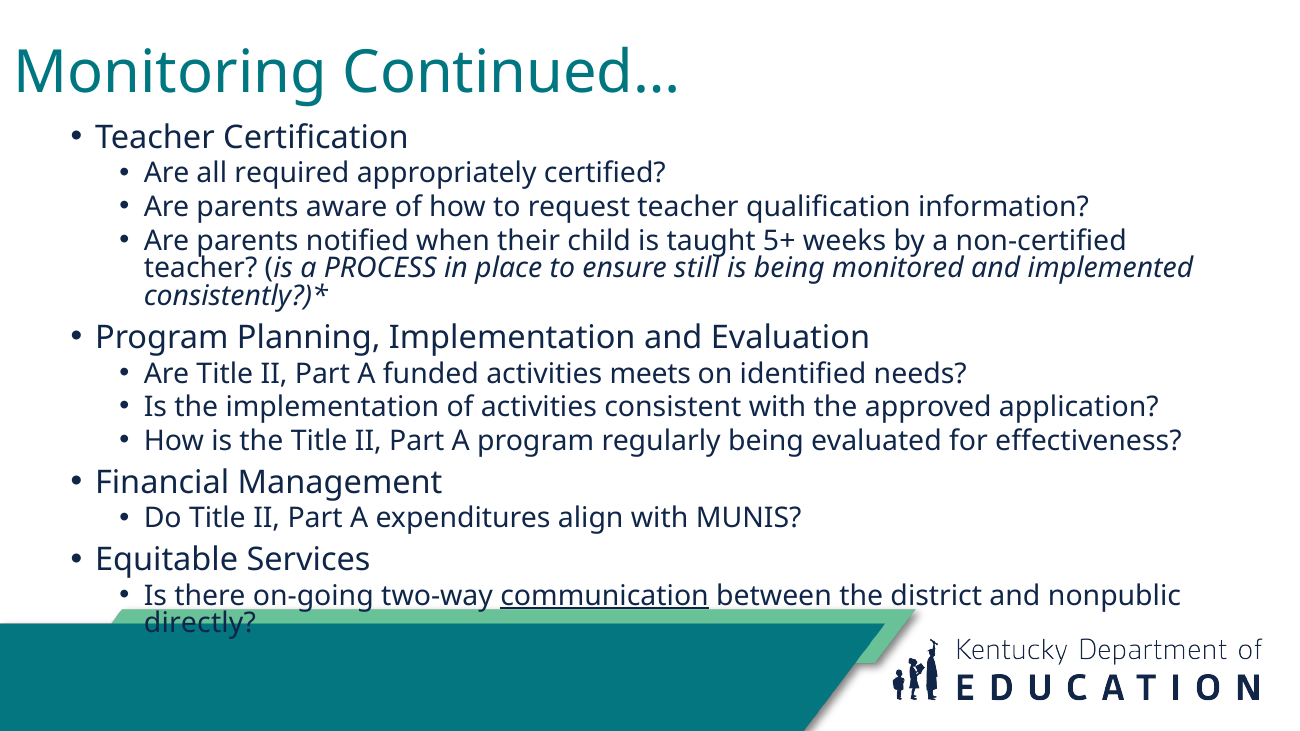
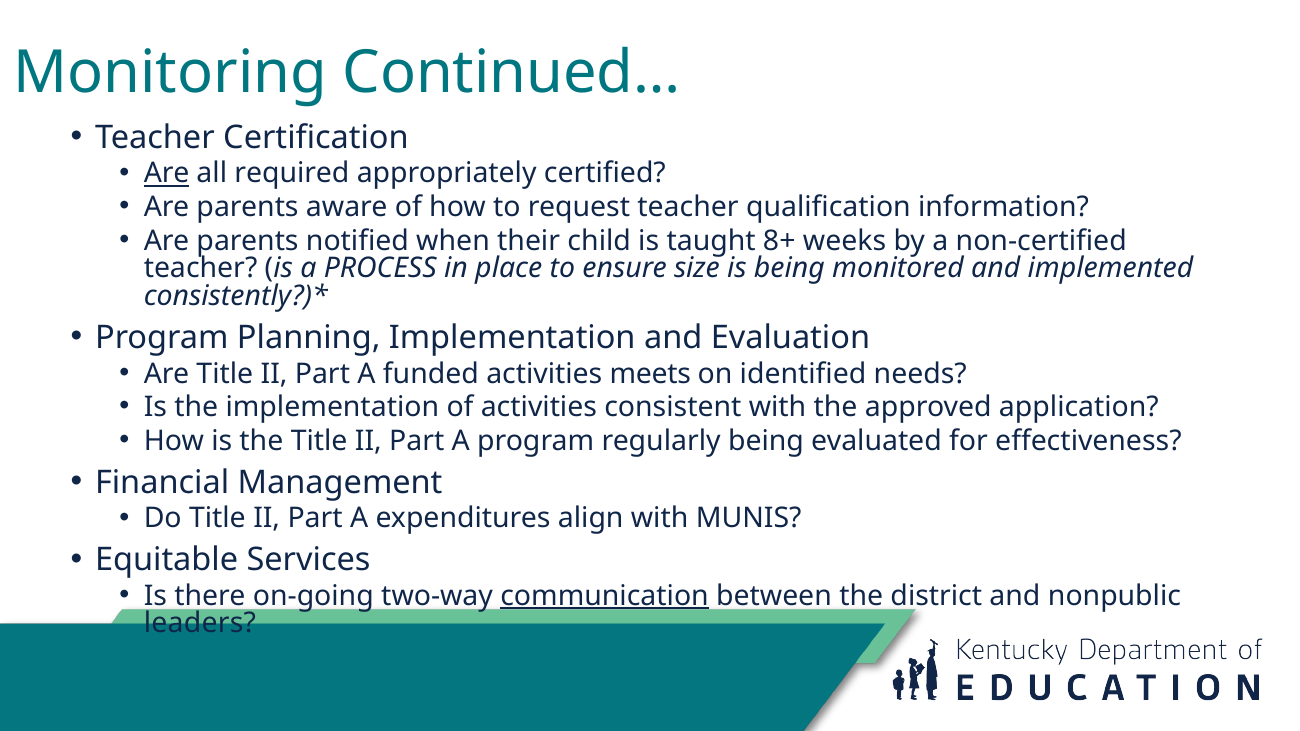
Are underline: none -> present (167, 174)
5+: 5+ -> 8+ (779, 241)
still: still -> size (697, 269)
directly: directly -> leaders (200, 624)
